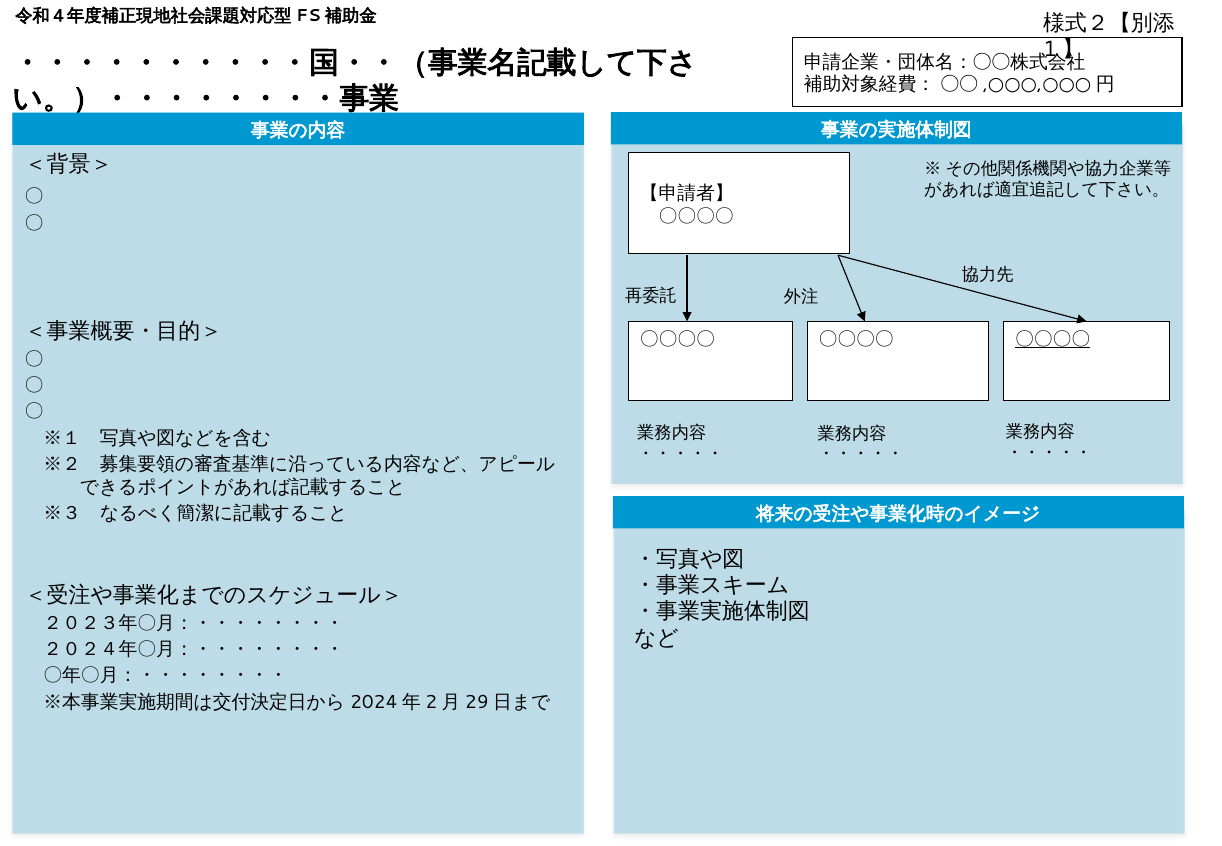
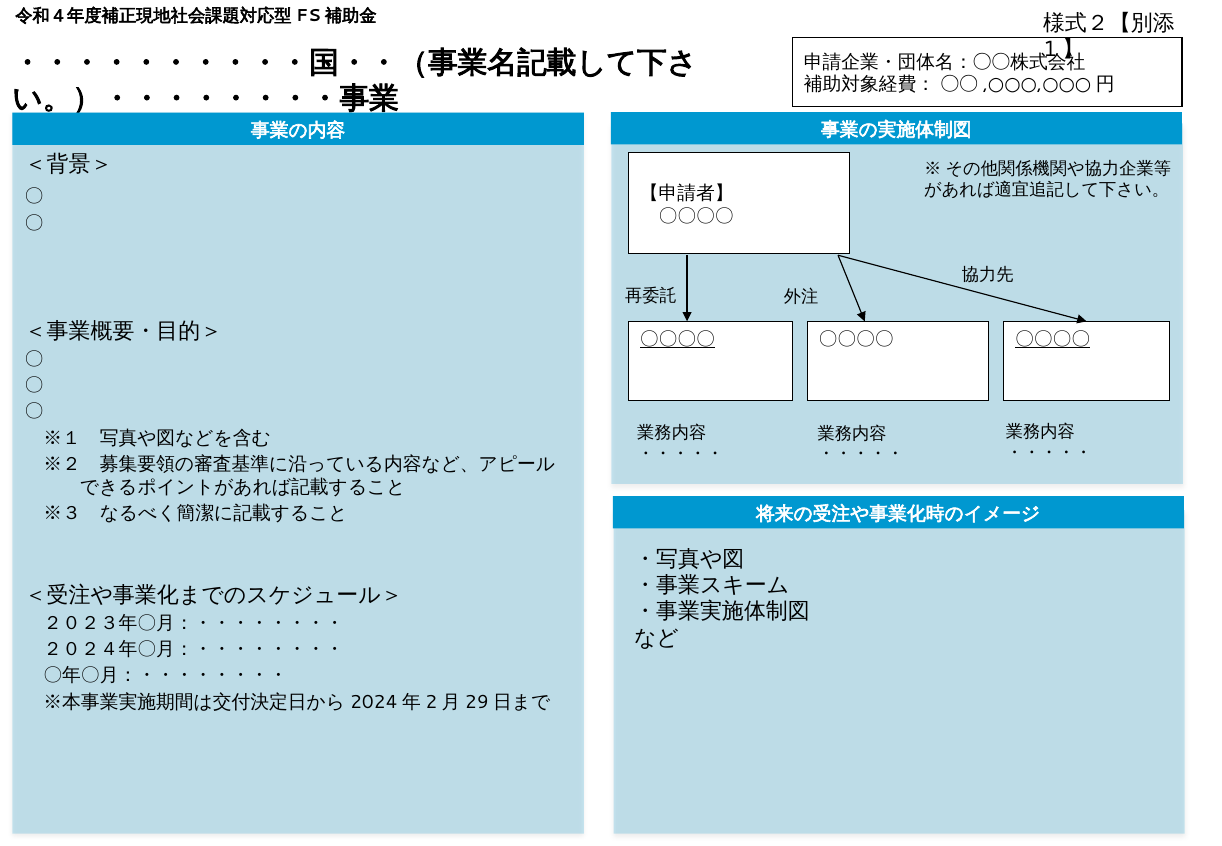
〇〇〇〇 underline: none -> present (677, 339)
